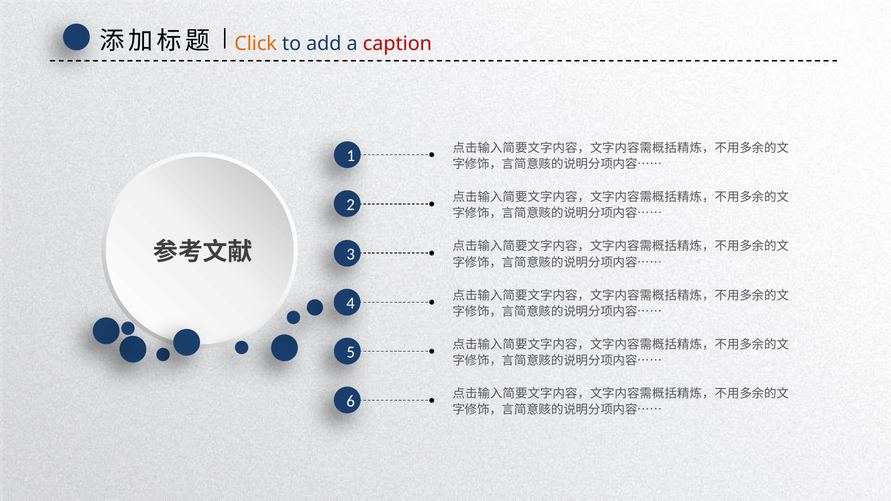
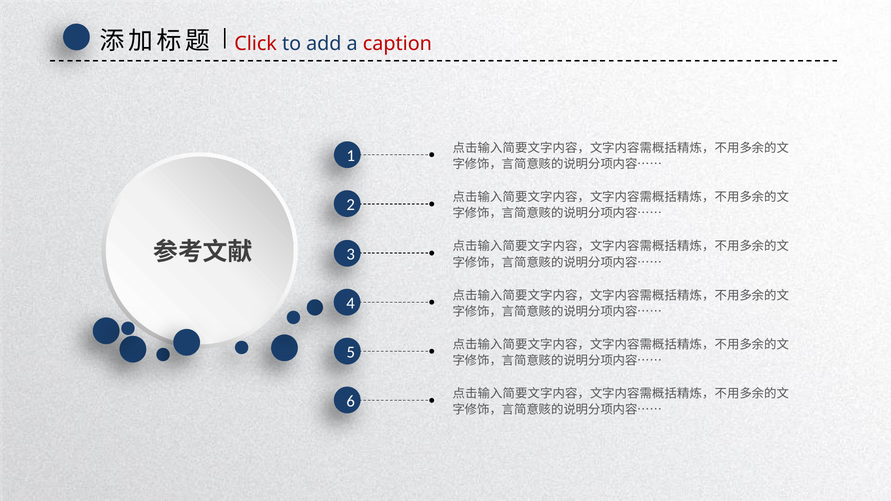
Click colour: orange -> red (256, 44)
